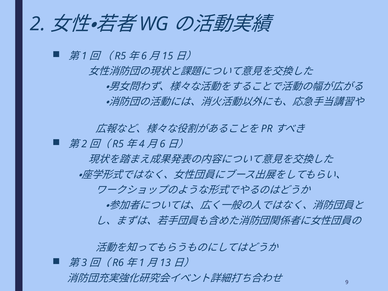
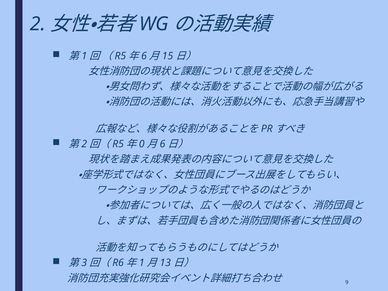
4: 4 -> 0 (142, 144)
